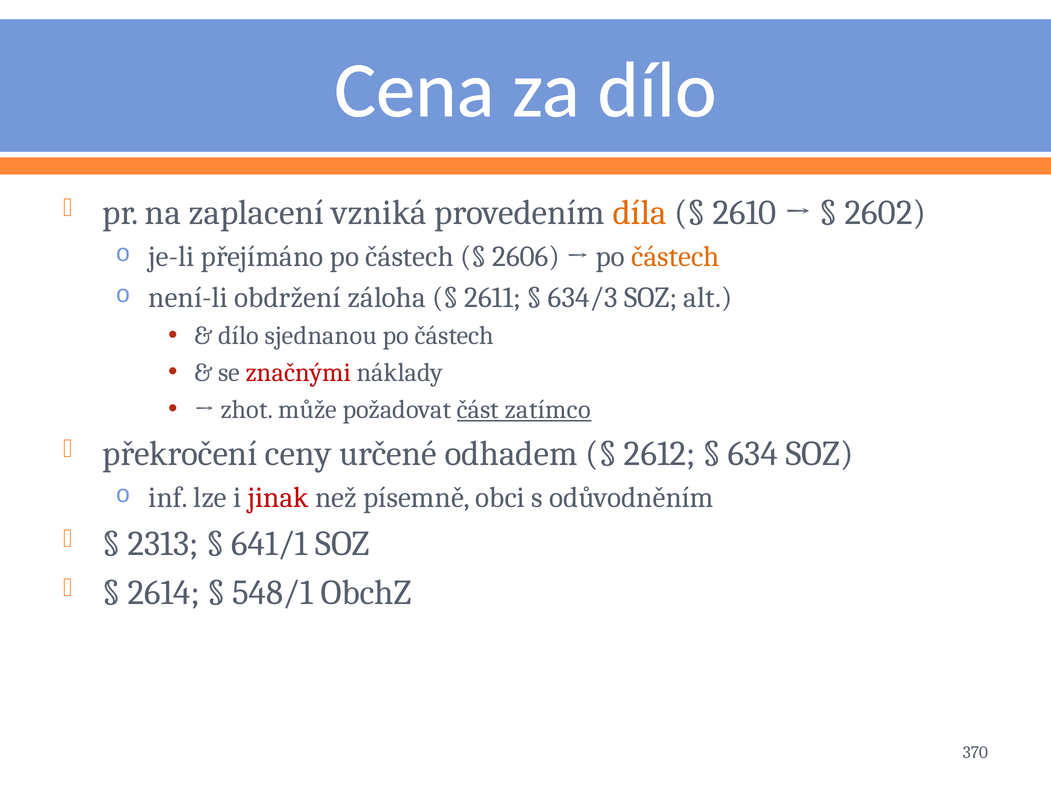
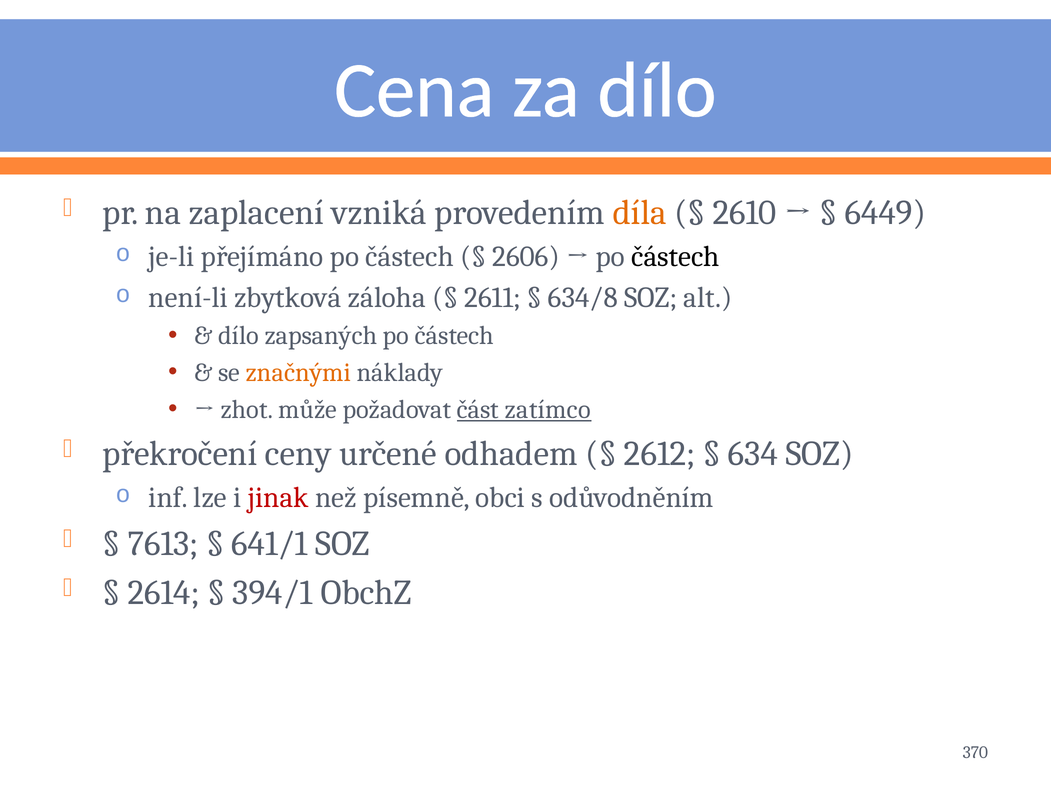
2602: 2602 -> 6449 (885, 213)
částech colour: orange -> black (675, 257)
obdržení: obdržení -> zbytková (288, 298)
634/3: 634/3 -> 634/8 (583, 298)
sjednanou: sjednanou -> zapsaných (321, 336)
značnými colour: red -> orange (298, 373)
2313: 2313 -> 7613 (163, 544)
548/1: 548/1 -> 394/1 (272, 593)
